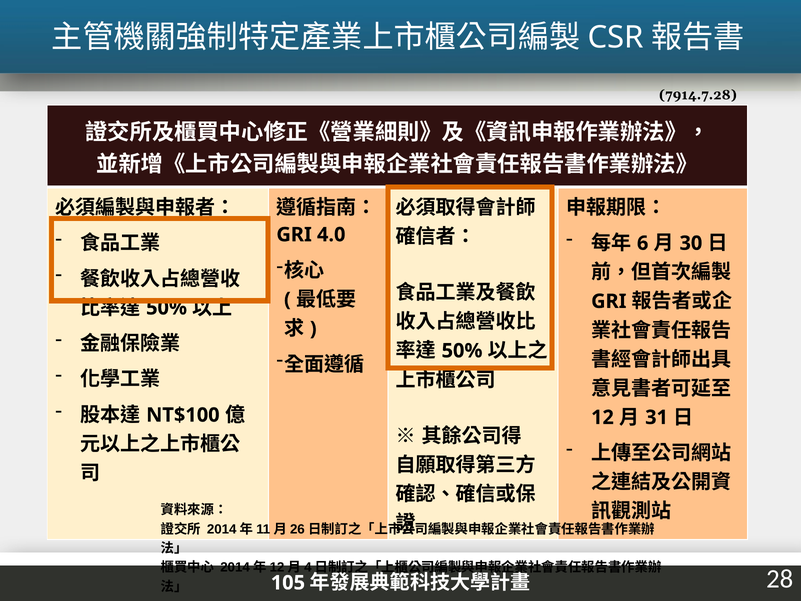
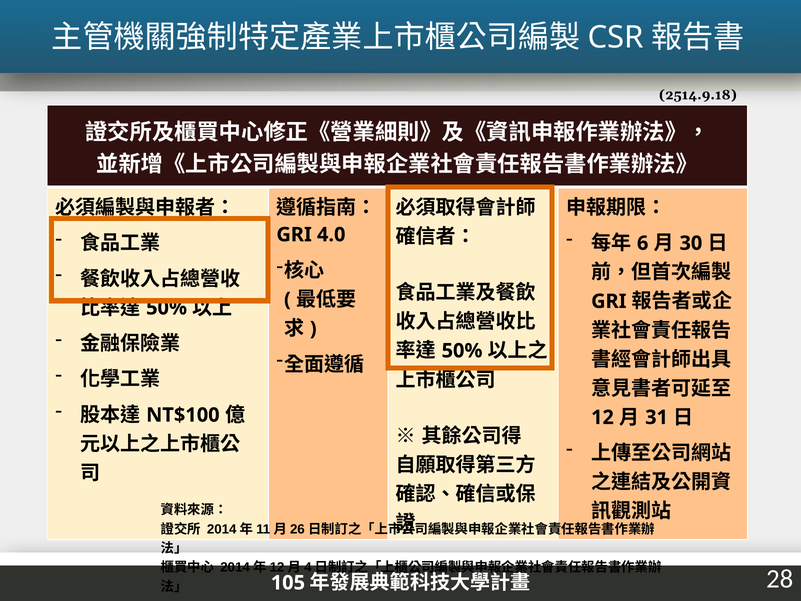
7914.7.28: 7914.7.28 -> 2514.9.18 (698, 95)
